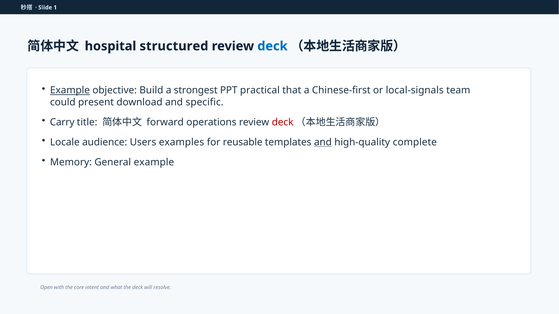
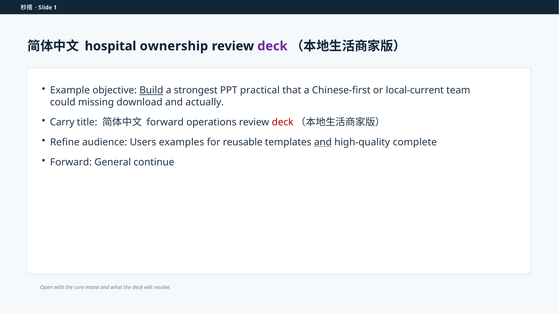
structured: structured -> ownership (174, 46)
deck colour: blue -> purple (272, 46)
Example underline: present -> none (70, 90)
Build underline: none -> present (151, 90)
local-signals: local-signals -> local-current (415, 90)
present: present -> missing (96, 102)
specific: specific -> actually (205, 102)
Locale: Locale -> Refine (65, 142)
Memory: Memory -> Forward (71, 162)
General example: example -> continue (154, 162)
